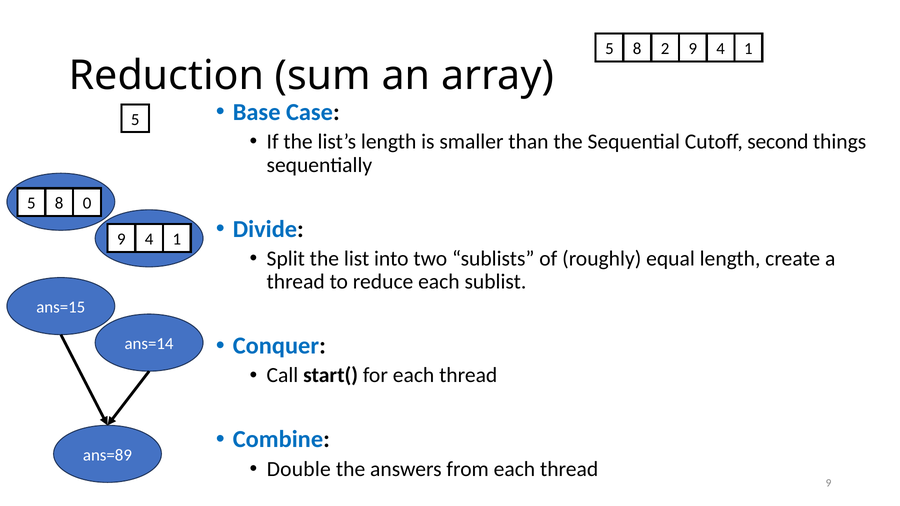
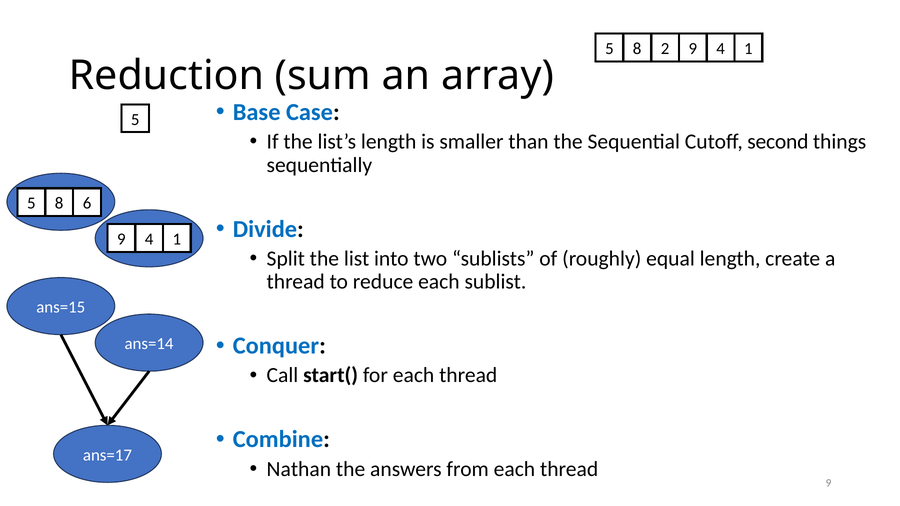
0: 0 -> 6 (87, 203)
ans=89: ans=89 -> ans=17 (107, 455)
Double: Double -> Nathan (299, 469)
